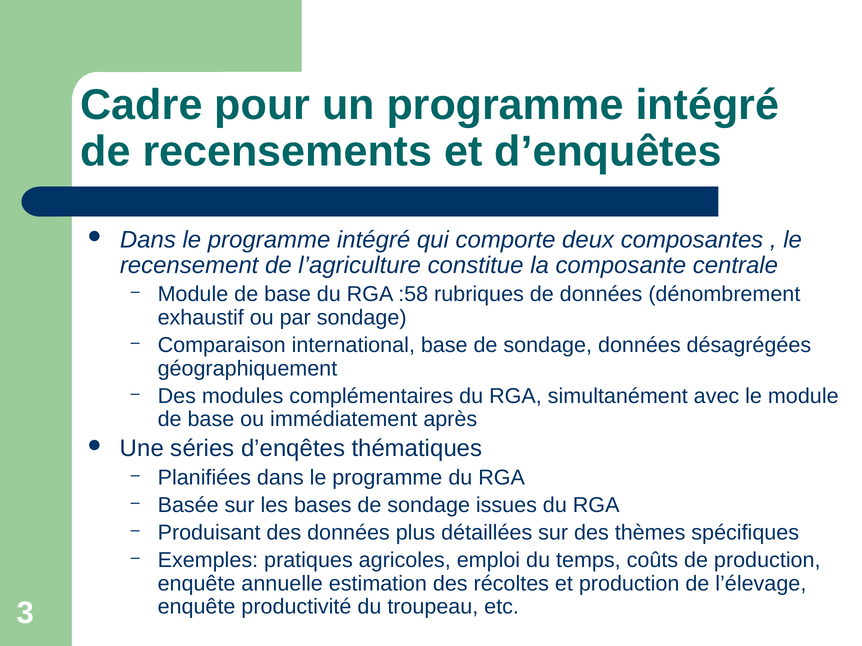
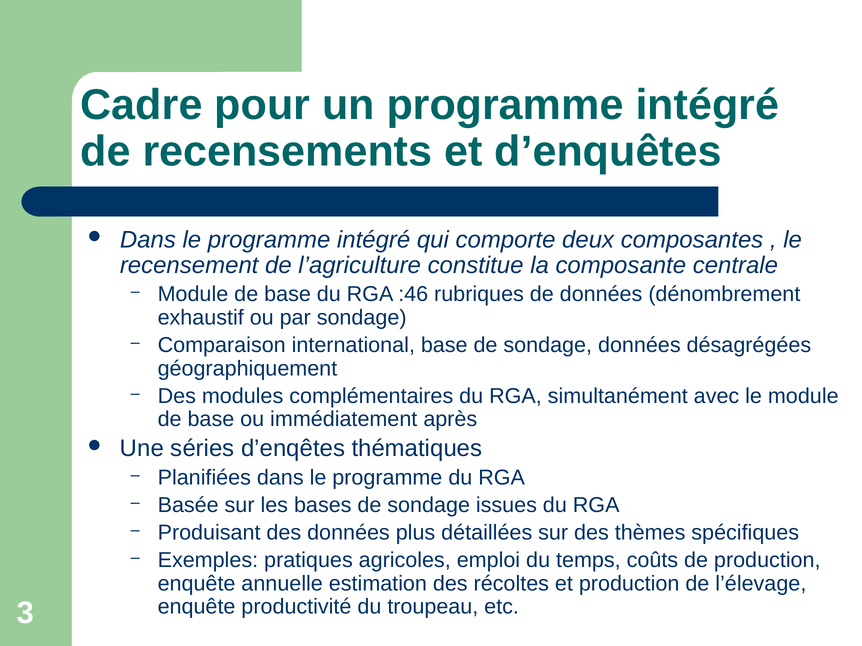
:58: :58 -> :46 (413, 295)
